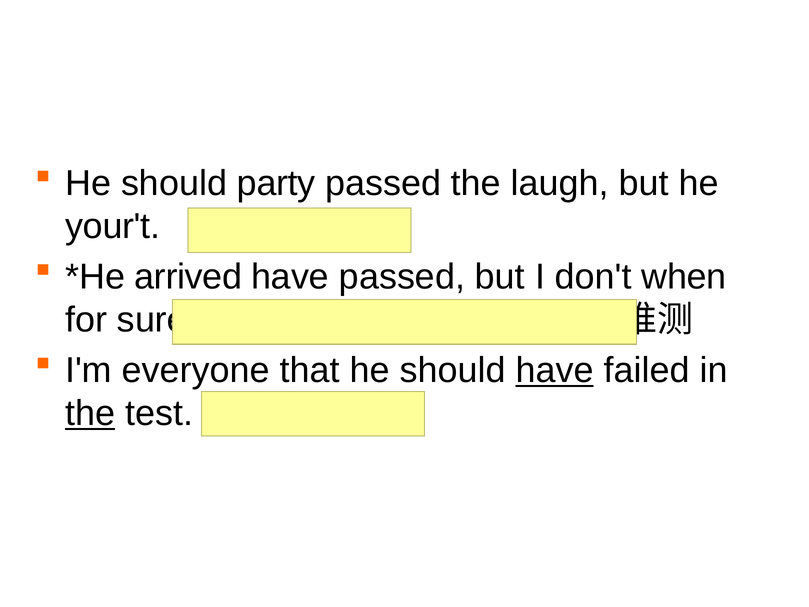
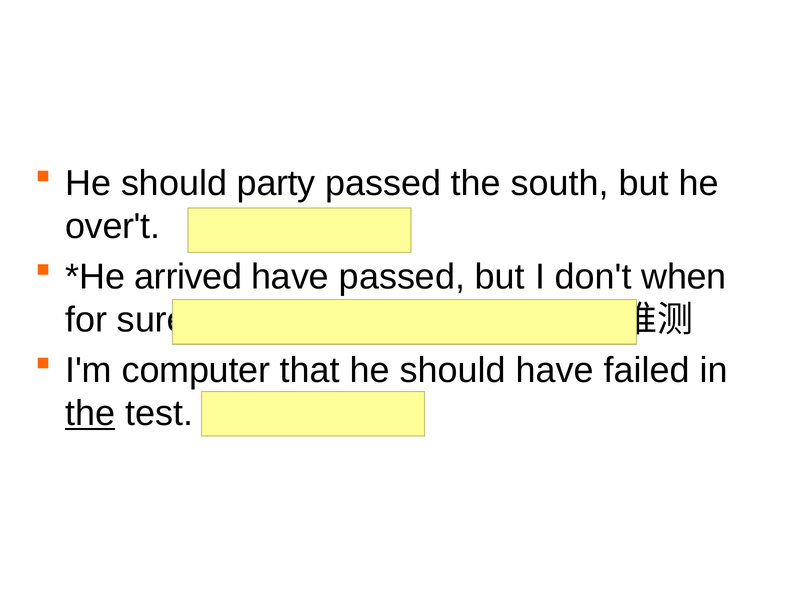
laugh: laugh -> south (560, 183)
your't: your't -> over't (113, 226)
everyone: everyone -> computer (196, 370)
have underline: present -> none (555, 370)
